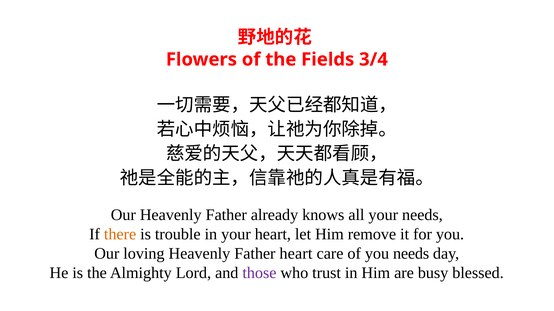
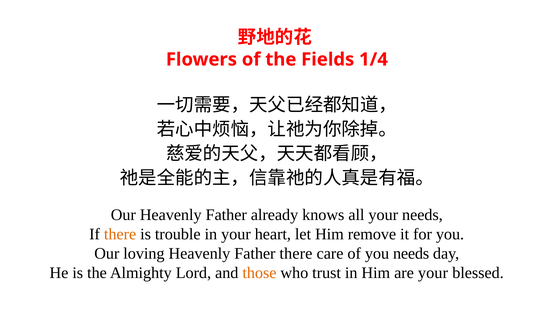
3/4: 3/4 -> 1/4 (373, 60)
Father heart: heart -> there (296, 254)
those colour: purple -> orange (259, 274)
are busy: busy -> your (433, 274)
